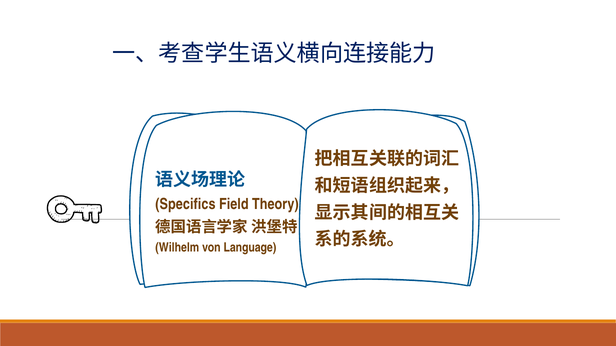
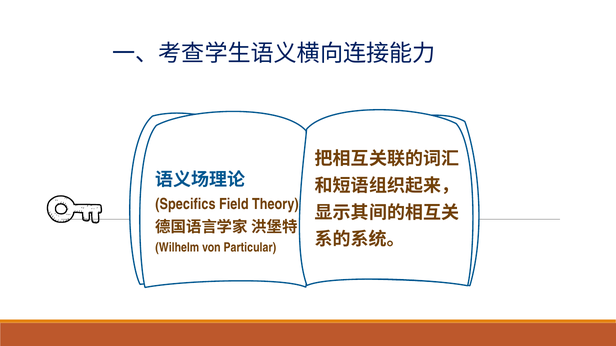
Language: Language -> Particular (250, 248)
